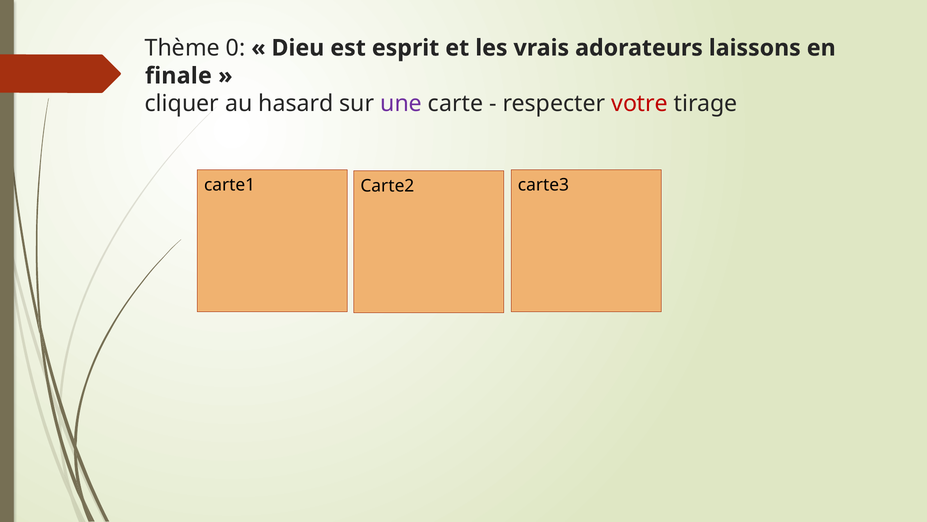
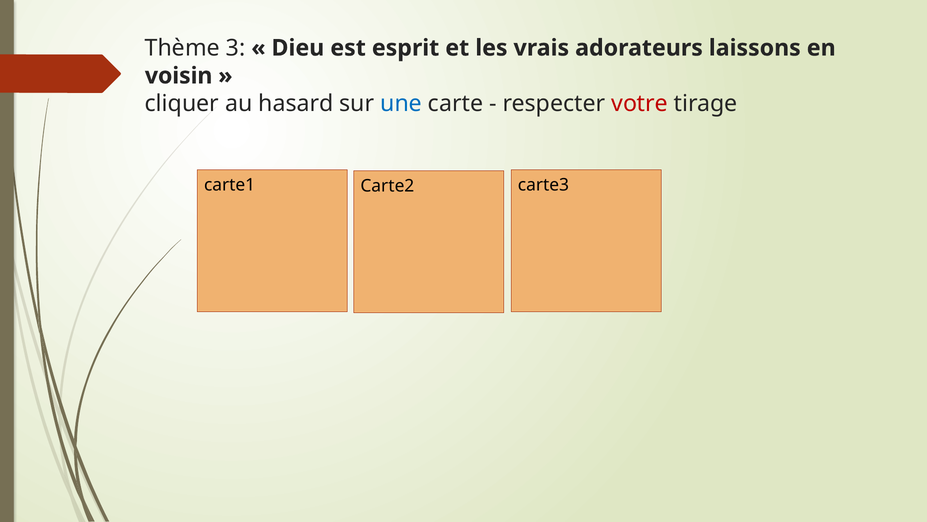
0: 0 -> 3 (236, 48)
finale: finale -> voisin (179, 76)
une colour: purple -> blue (401, 104)
